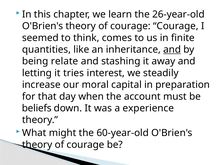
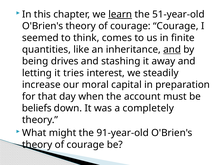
learn underline: none -> present (120, 14)
26-year-old: 26-year-old -> 51-year-old (178, 14)
relate: relate -> drives (65, 62)
experience: experience -> completely (148, 109)
60-year-old: 60-year-old -> 91-year-old (123, 133)
